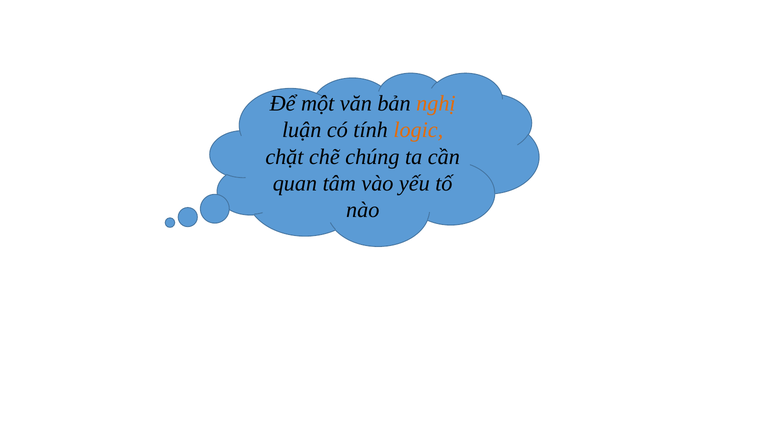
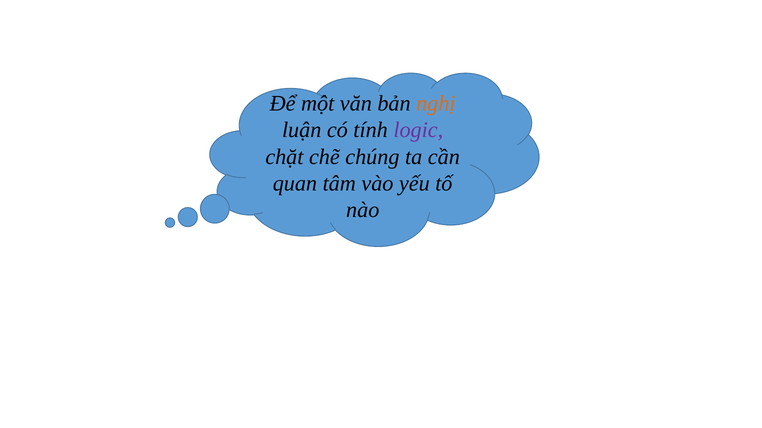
logic colour: orange -> purple (418, 130)
